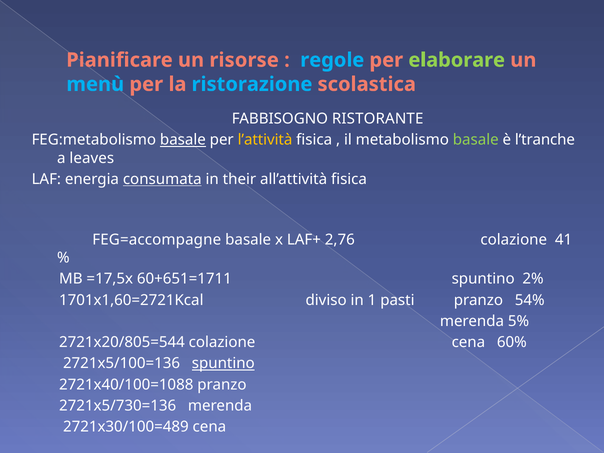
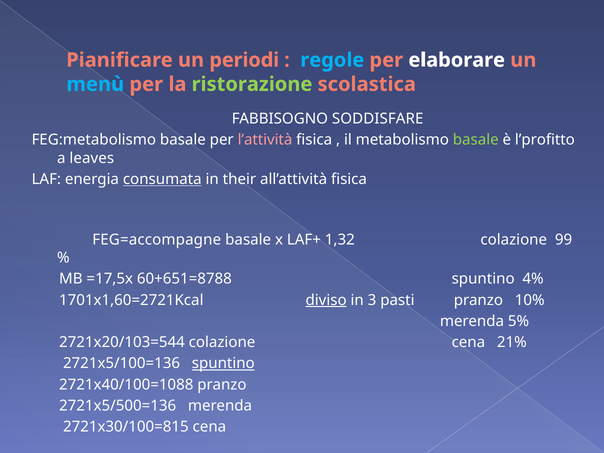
risorse: risorse -> periodi (244, 60)
elaborare colour: light green -> white (457, 60)
ristorazione colour: light blue -> light green (252, 84)
RISTORANTE: RISTORANTE -> SODDISFARE (378, 119)
basale underline: present -> none (183, 140)
l’attività colour: yellow -> pink (265, 140)
l’tranche: l’tranche -> l’profitto (545, 140)
2,76: 2,76 -> 1,32 (340, 240)
41: 41 -> 99 (564, 240)
60+651=1711: 60+651=1711 -> 60+651=8788 (184, 279)
2%: 2% -> 4% (533, 279)
diviso underline: none -> present (326, 300)
1: 1 -> 3 (372, 300)
54%: 54% -> 10% (530, 300)
2721x20/805=544: 2721x20/805=544 -> 2721x20/103=544 (122, 342)
60%: 60% -> 21% (512, 342)
2721x5/730=136: 2721x5/730=136 -> 2721x5/500=136 (118, 406)
2721x30/100=489: 2721x30/100=489 -> 2721x30/100=815 (126, 427)
